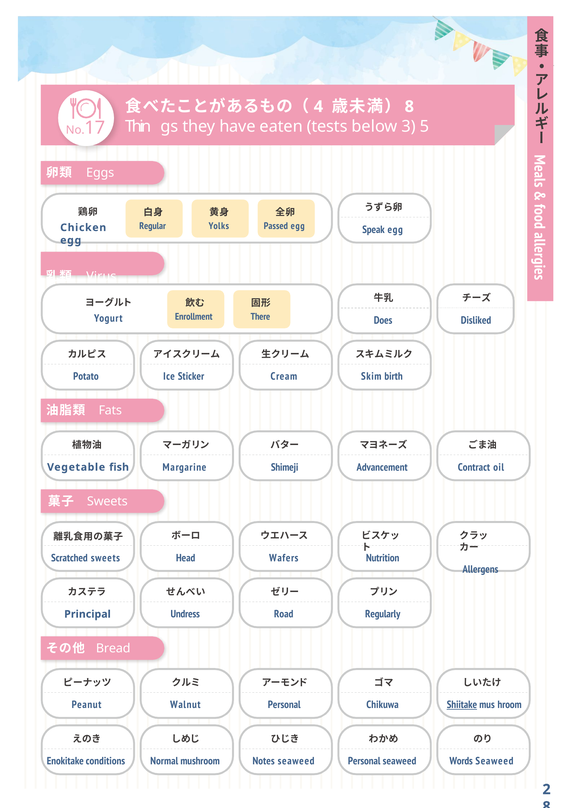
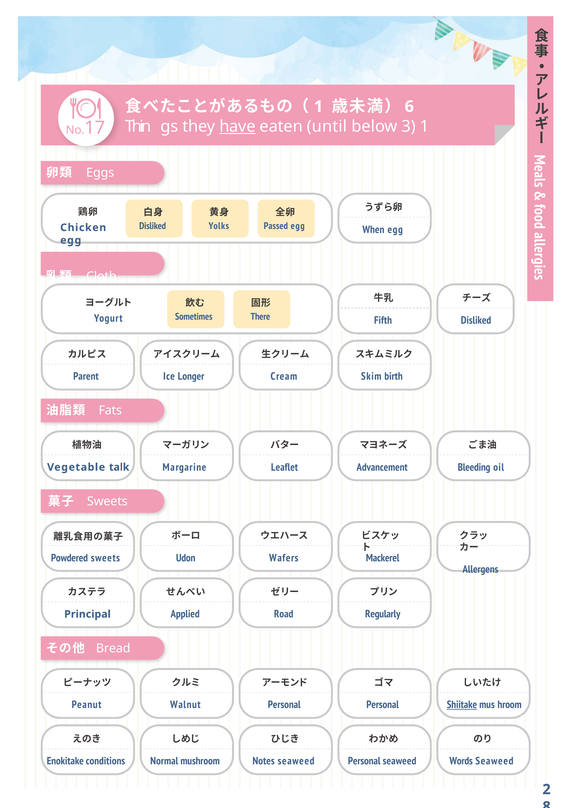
4: 4 -> 1 (318, 107)
8: 8 -> 6 (409, 107)
have underline: none -> present (238, 126)
tests: tests -> until (327, 126)
3 5: 5 -> 1 (425, 126)
Regular: Regular -> Disliked (153, 226)
Speak: Speak -> When (373, 230)
Virus: Virus -> Cloth (101, 277)
Enrollment: Enrollment -> Sometimes (194, 317)
Does: Does -> Fifth (383, 320)
Potato: Potato -> Parent (86, 377)
Sticker: Sticker -> Longer (191, 377)
Shimeji: Shimeji -> Leaflet (285, 467)
Contract: Contract -> Bleeding (474, 467)
fish: fish -> talk (119, 467)
Scratched: Scratched -> Powdered (69, 558)
Head: Head -> Udon (186, 558)
Nutrition: Nutrition -> Mackerel (383, 558)
Undress: Undress -> Applied (185, 614)
Chikuwa: Chikuwa -> Personal (383, 705)
